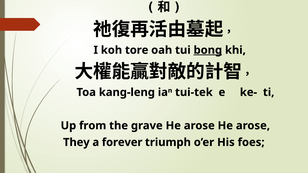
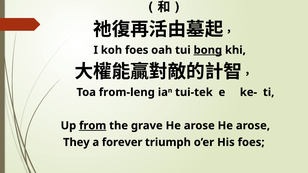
koh tore: tore -> foes (137, 50)
kang-leng: kang-leng -> from-leng (127, 92)
from underline: none -> present (93, 126)
